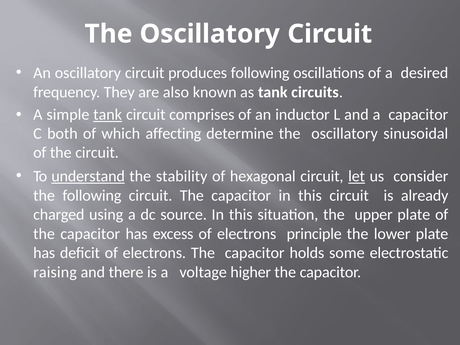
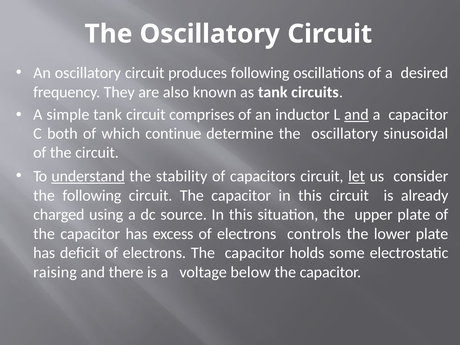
tank underline: present -> none (108, 115)
and underline: none -> present (356, 115)
affecting: affecting -> continue (173, 134)
hexagonal: hexagonal -> capacitors (263, 176)
principle: principle -> controls (314, 234)
higher: higher -> below (251, 272)
